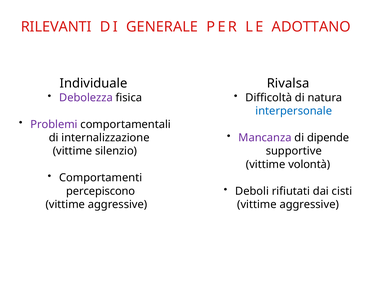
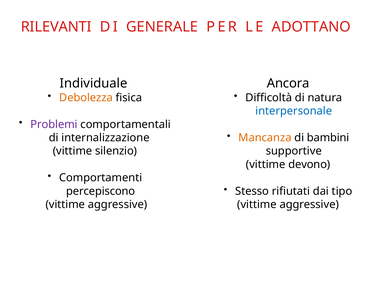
Rivalsa: Rivalsa -> Ancora (288, 83)
Debolezza colour: purple -> orange (86, 98)
Mancanza colour: purple -> orange (265, 138)
dipende: dipende -> bambini (328, 138)
volontà: volontà -> devono (309, 164)
Deboli: Deboli -> Stesso (252, 191)
cisti: cisti -> tipo (342, 191)
